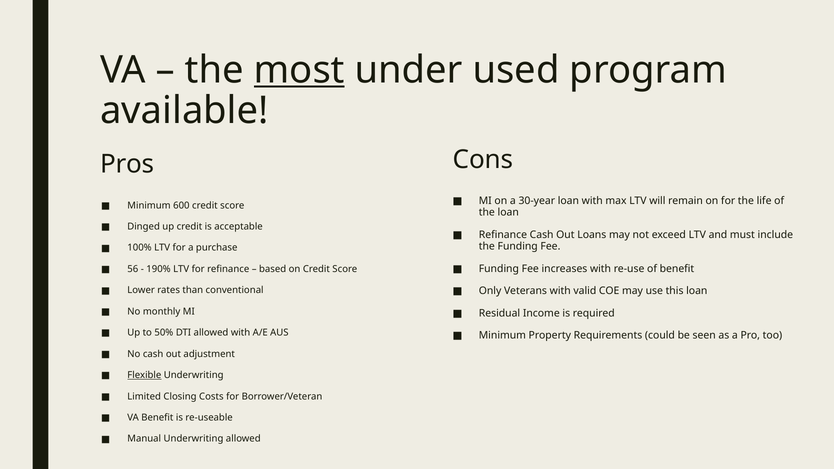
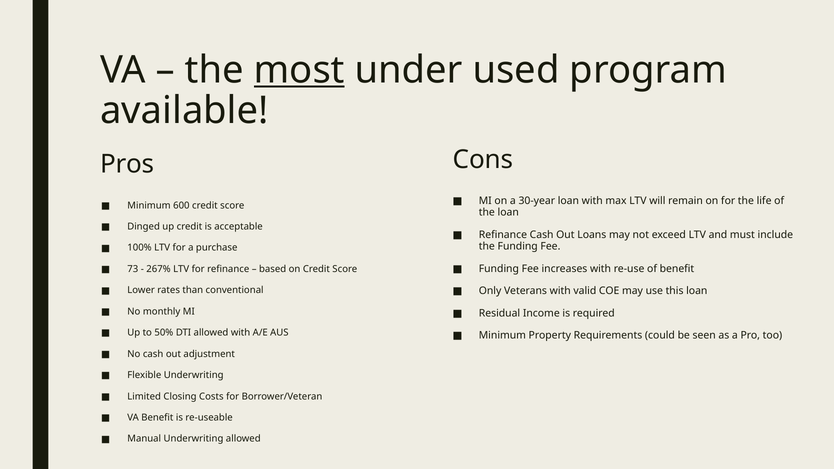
56: 56 -> 73 (133, 269)
190%: 190% -> 267% (158, 269)
Flexible underline: present -> none (144, 375)
